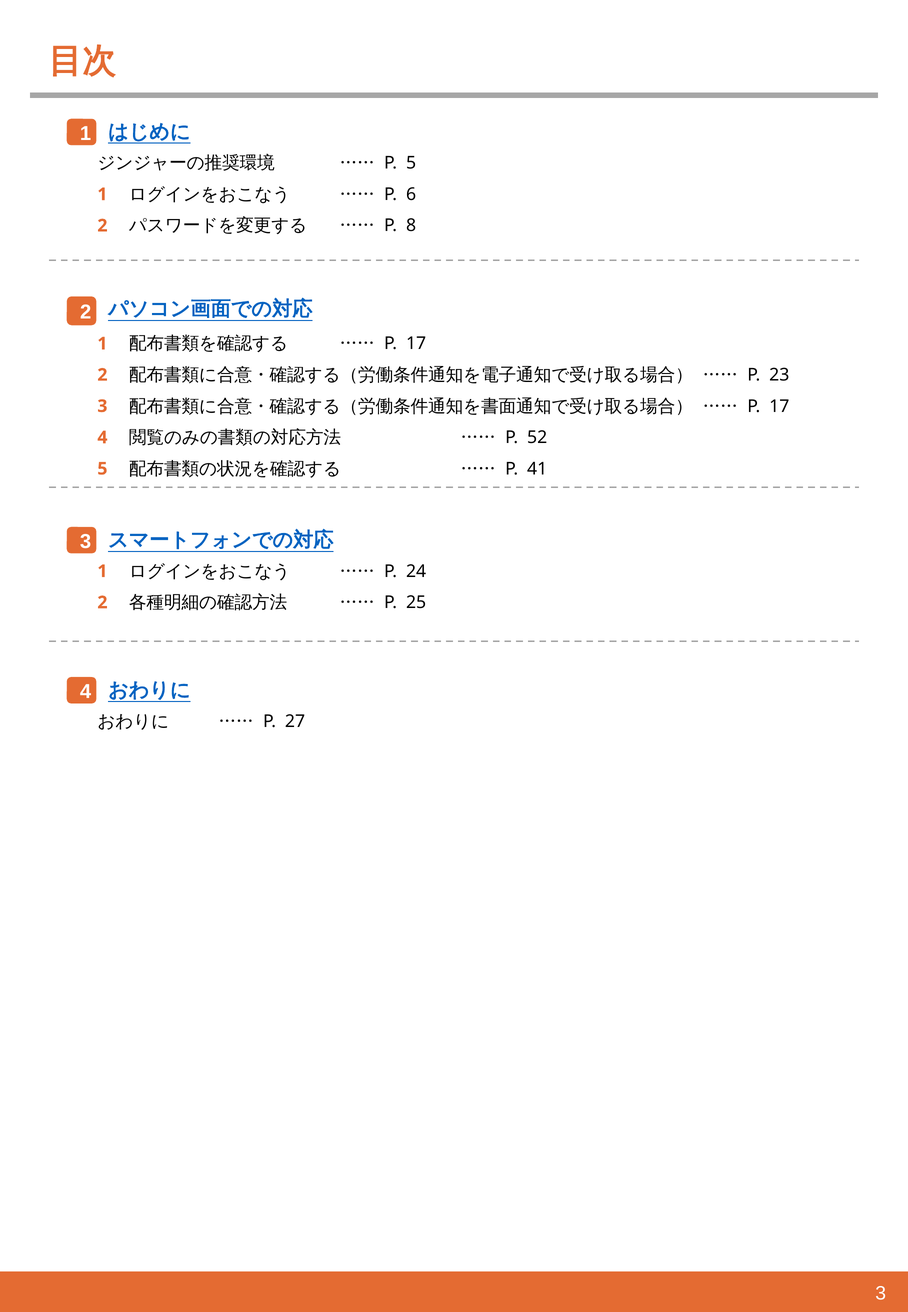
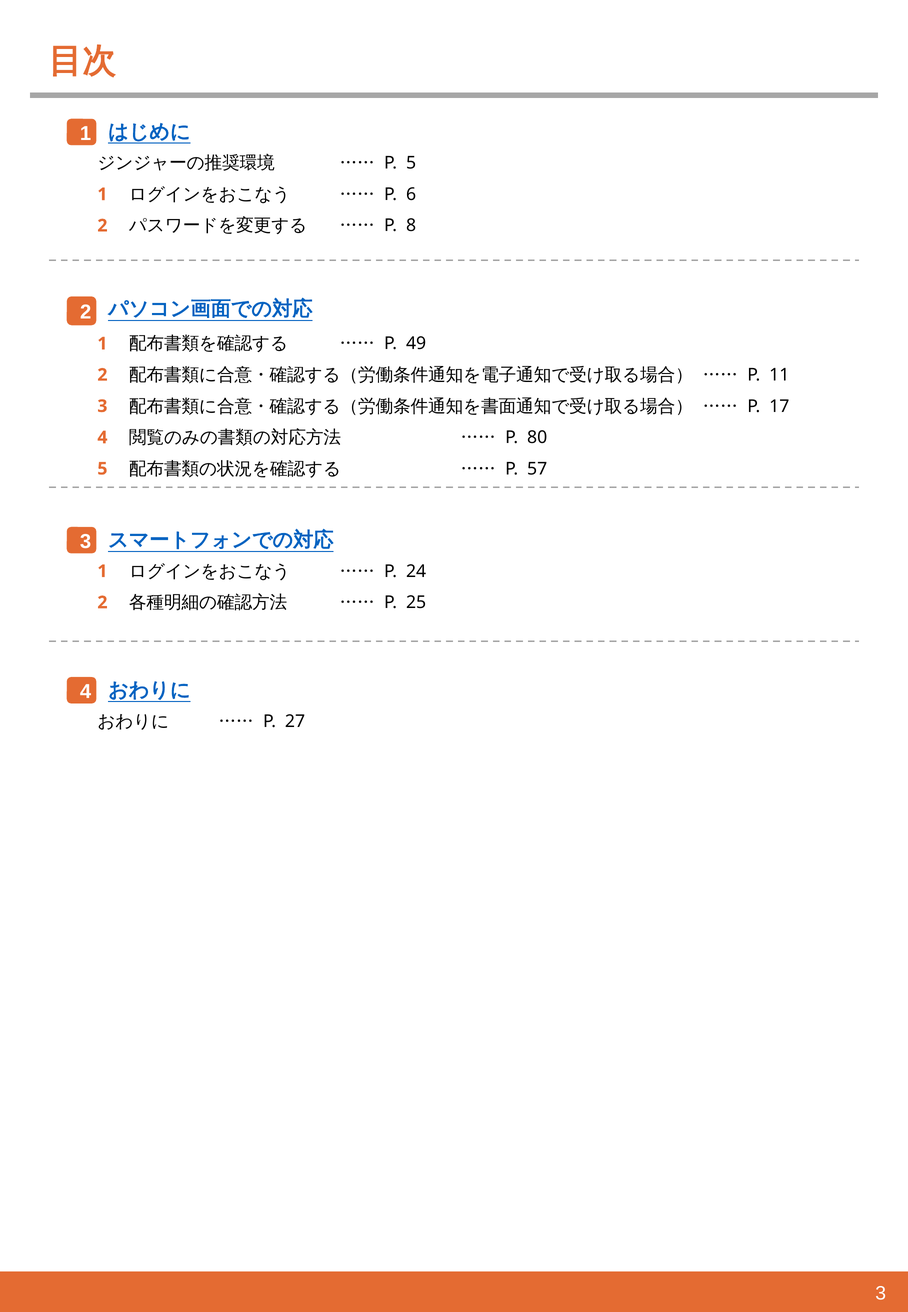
17: 17 -> 49 (416, 344)
23: 23 -> 11 (779, 375)
52: 52 -> 80 (537, 437)
41: 41 -> 57 (537, 469)
